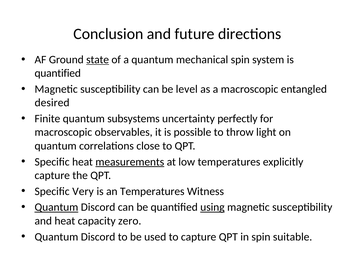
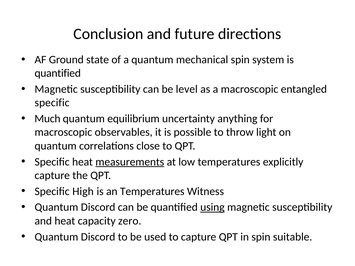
state underline: present -> none (98, 60)
desired: desired -> specific (52, 103)
Finite: Finite -> Much (47, 119)
subsystems: subsystems -> equilibrium (133, 119)
perfectly: perfectly -> anything (237, 119)
Very: Very -> High (83, 191)
Quantum underline: present -> none (56, 207)
